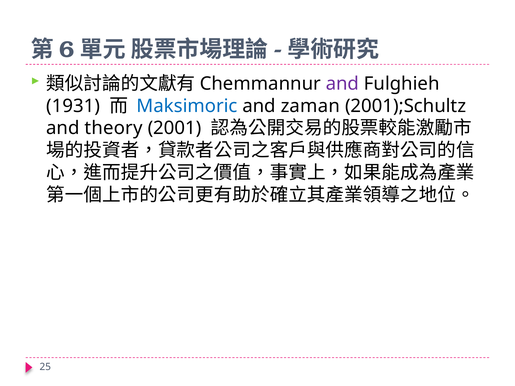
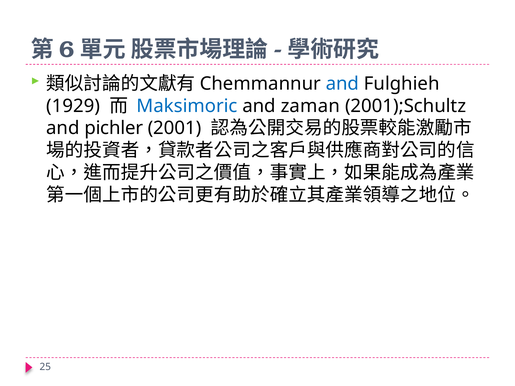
and colour: purple -> blue (342, 84)
1931: 1931 -> 1929 (73, 106)
theory: theory -> pichler (114, 128)
